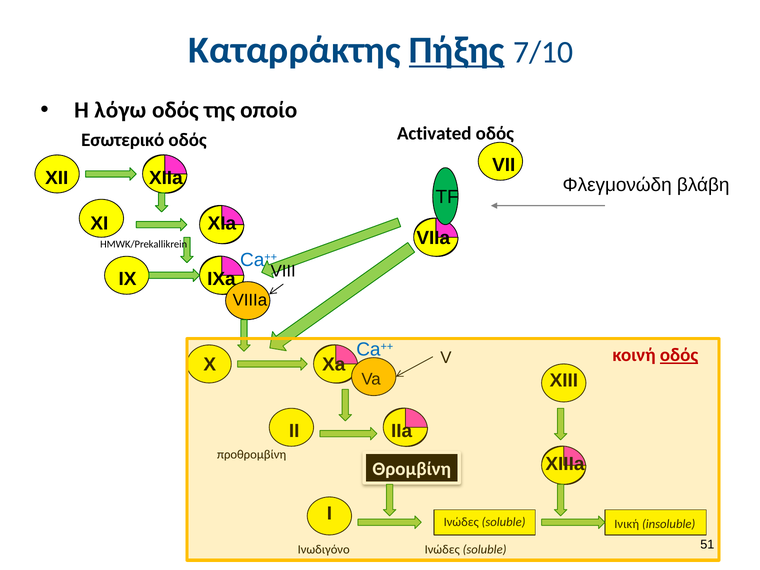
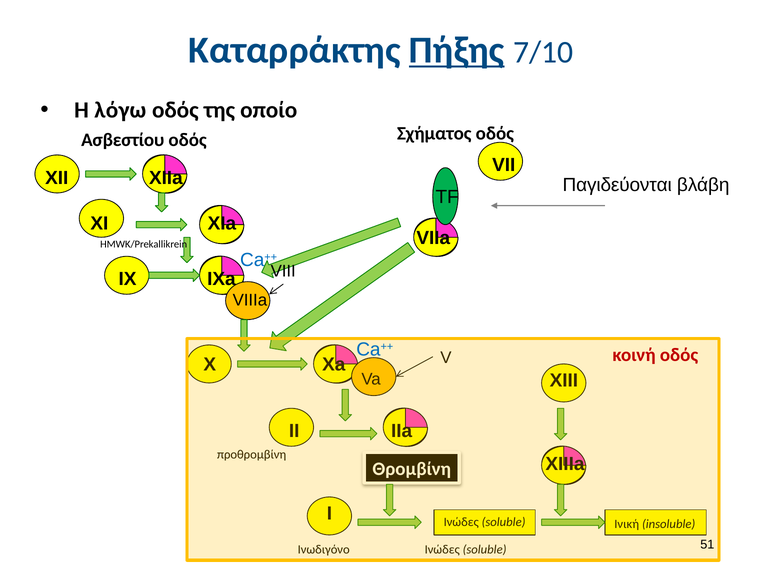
Εσωτερικό: Εσωτερικό -> Ασβεστίου (123, 140)
Activated: Activated -> Σχήματος (434, 133)
Φλεγμονώδη: Φλεγμονώδη -> Παγιδεύονται (617, 185)
οδός underline: present -> none (679, 355)
